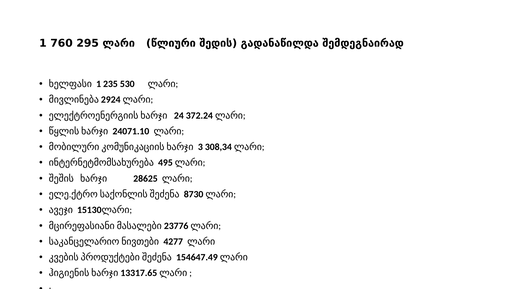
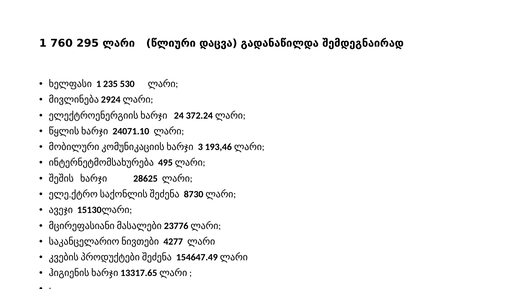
შედის: შედის -> დაცვა (218, 43)
308,34: 308,34 -> 193,46 (218, 147)
